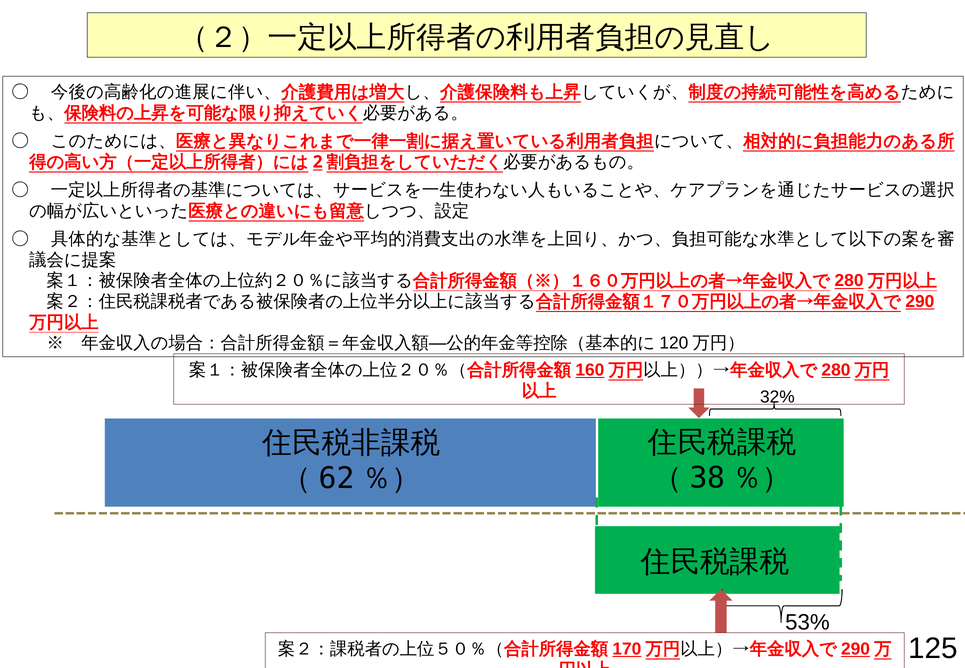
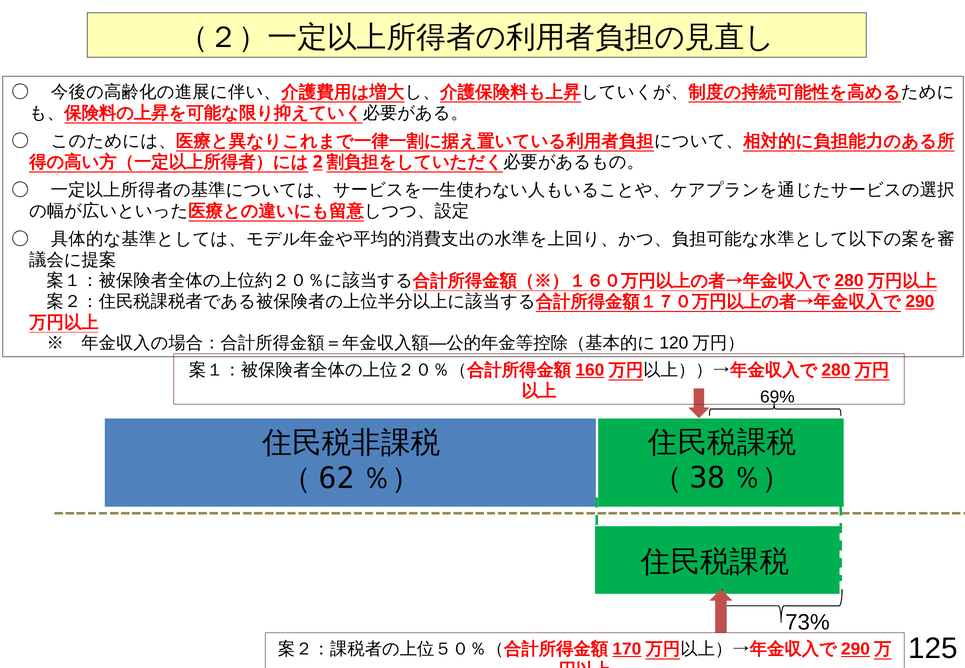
32%: 32% -> 69% (777, 397)
53%: 53% -> 73% (807, 623)
